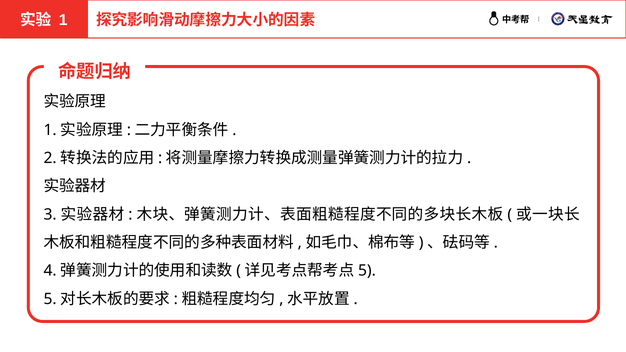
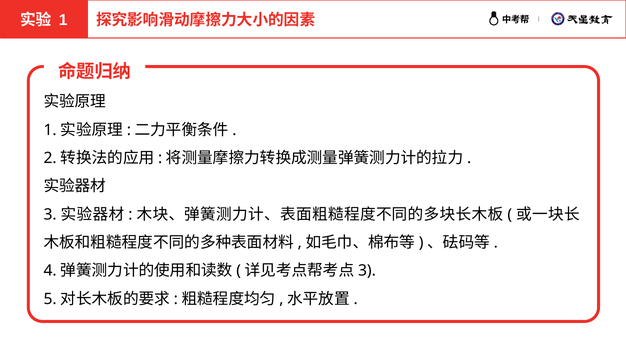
5: 5 -> 3 (367, 271)
